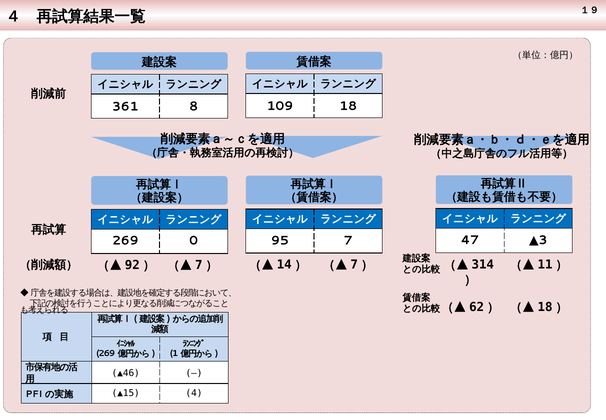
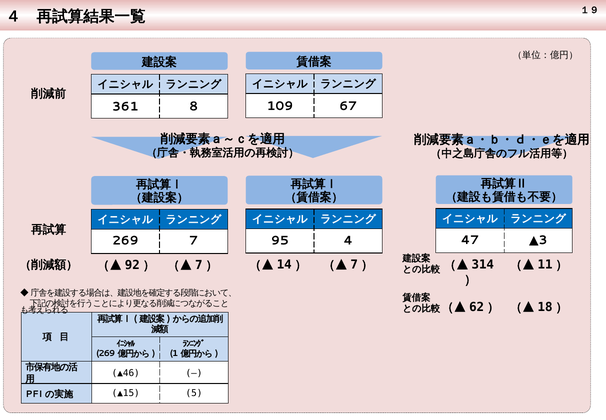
18: 18 -> 67 (348, 106)
7: 7 -> 4 (348, 240)
0: 0 -> 7 (194, 241)
4: 4 -> 5 (194, 393)
